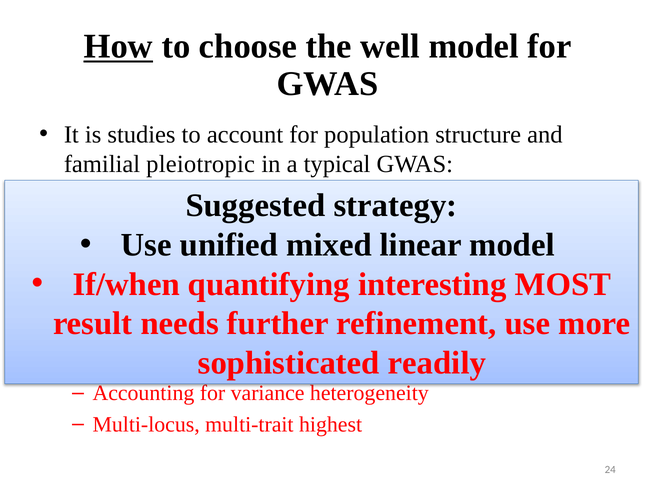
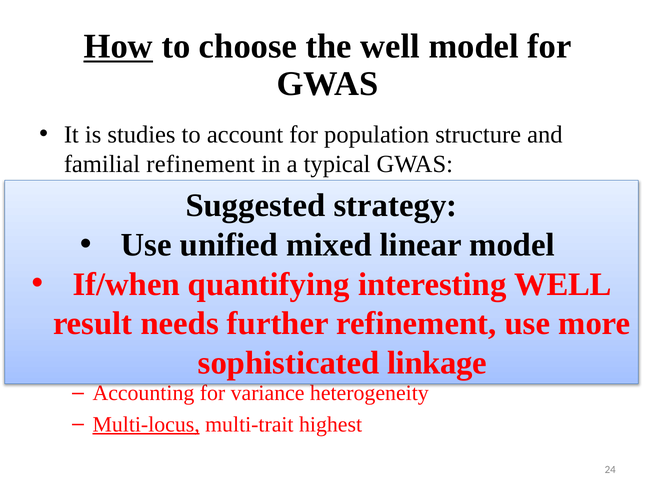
familial pleiotropic: pleiotropic -> refinement (201, 164)
interesting MOST: MOST -> WELL (563, 284)
readily: readily -> linkage (437, 362)
Multi-locus underline: none -> present (146, 424)
